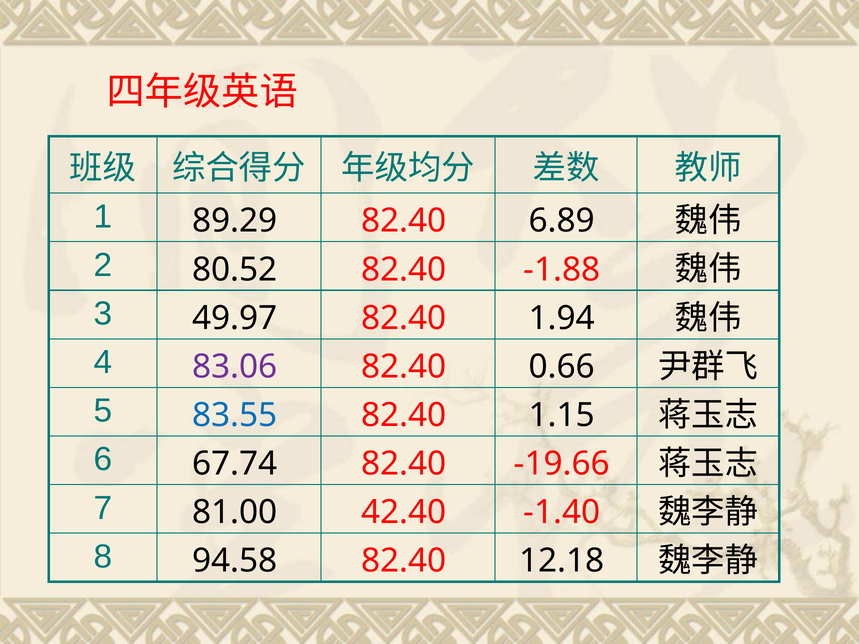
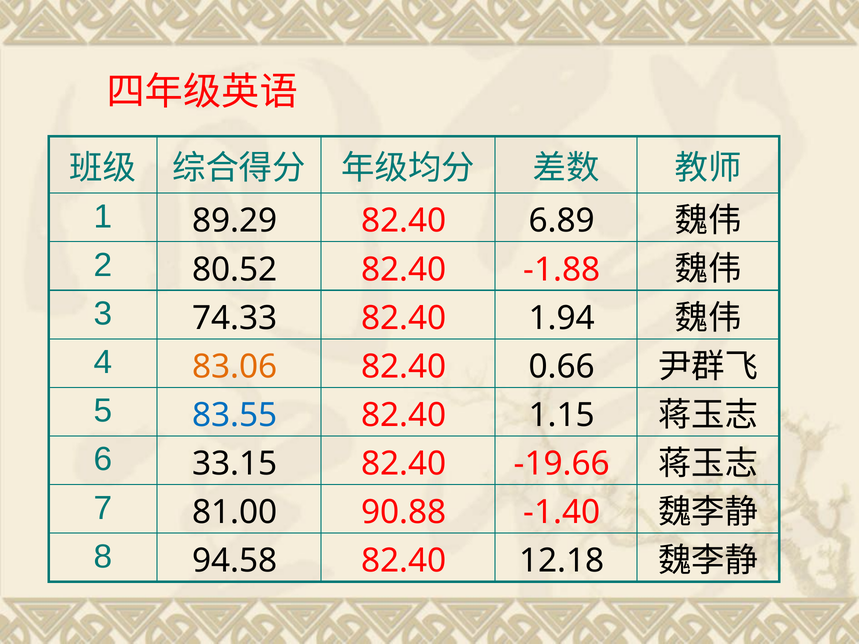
49.97: 49.97 -> 74.33 (235, 318)
83.06 colour: purple -> orange (235, 367)
67.74: 67.74 -> 33.15 (235, 464)
42.40: 42.40 -> 90.88 (404, 513)
